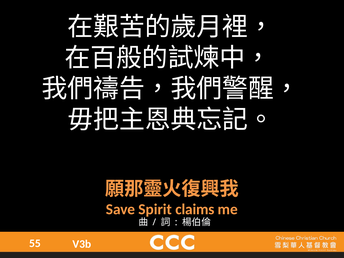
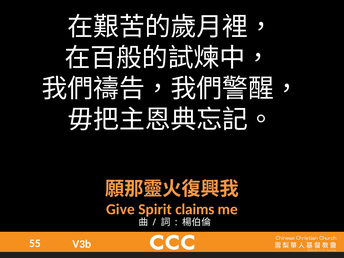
Save: Save -> Give (120, 209)
